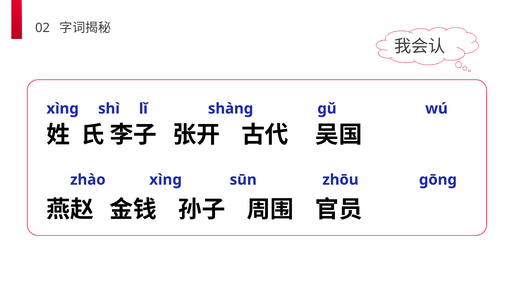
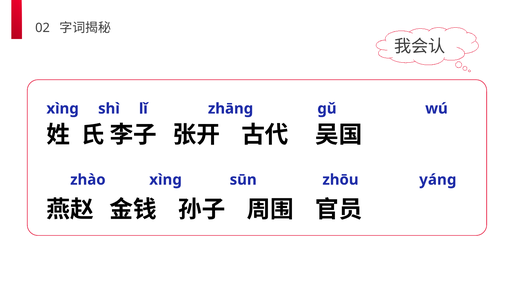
shànɡ: shànɡ -> zhānɡ (231, 109)
ɡōnɡ: ɡōnɡ -> yánɡ (438, 180)
